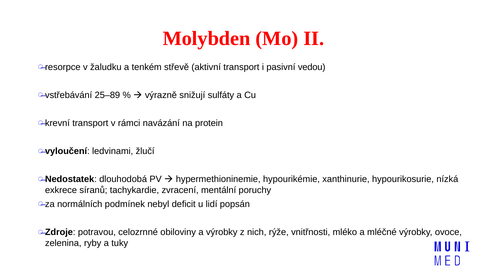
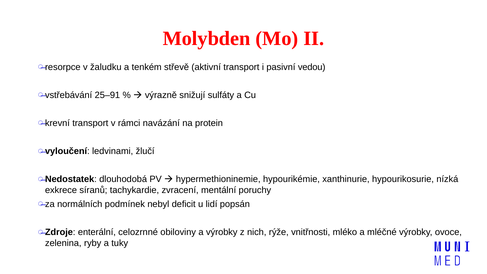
25–89: 25–89 -> 25–91 (107, 95)
potravou: potravou -> enterální (97, 232)
